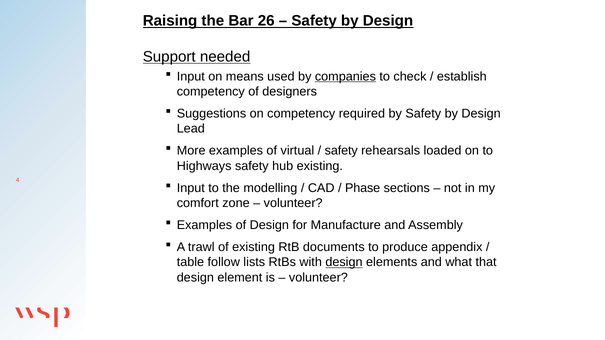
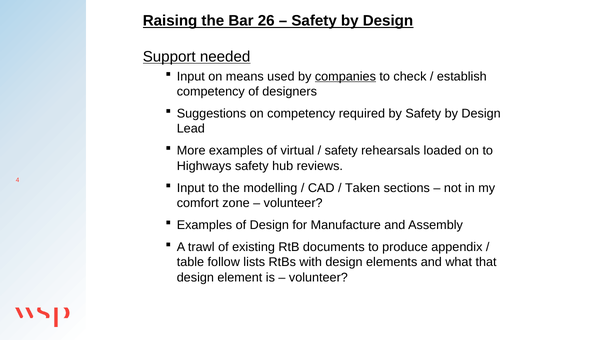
hub existing: existing -> reviews (320, 166)
Phase: Phase -> Taken (363, 188)
design underline: present -> none (344, 262)
